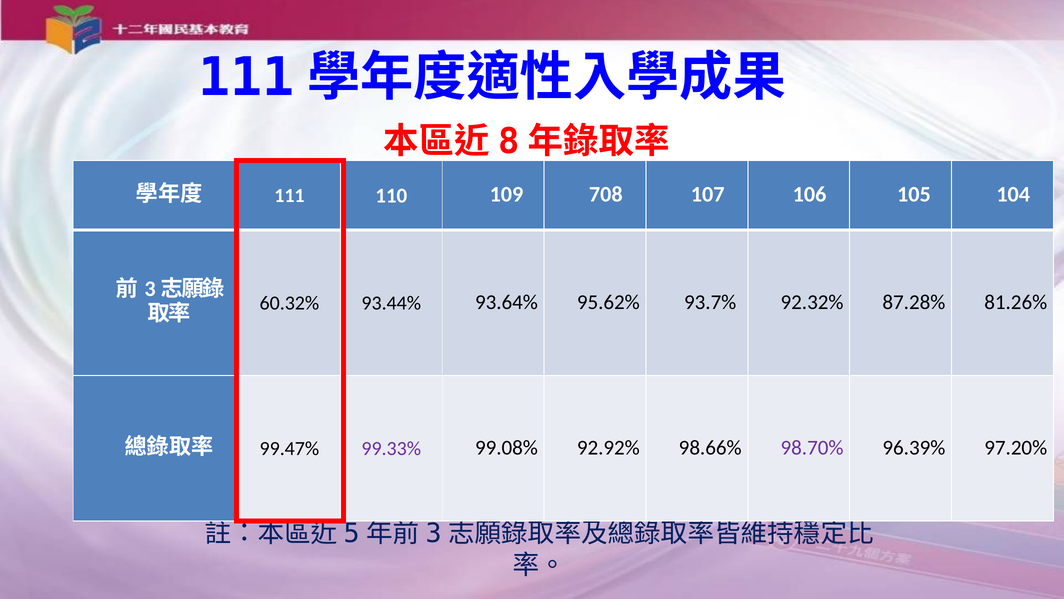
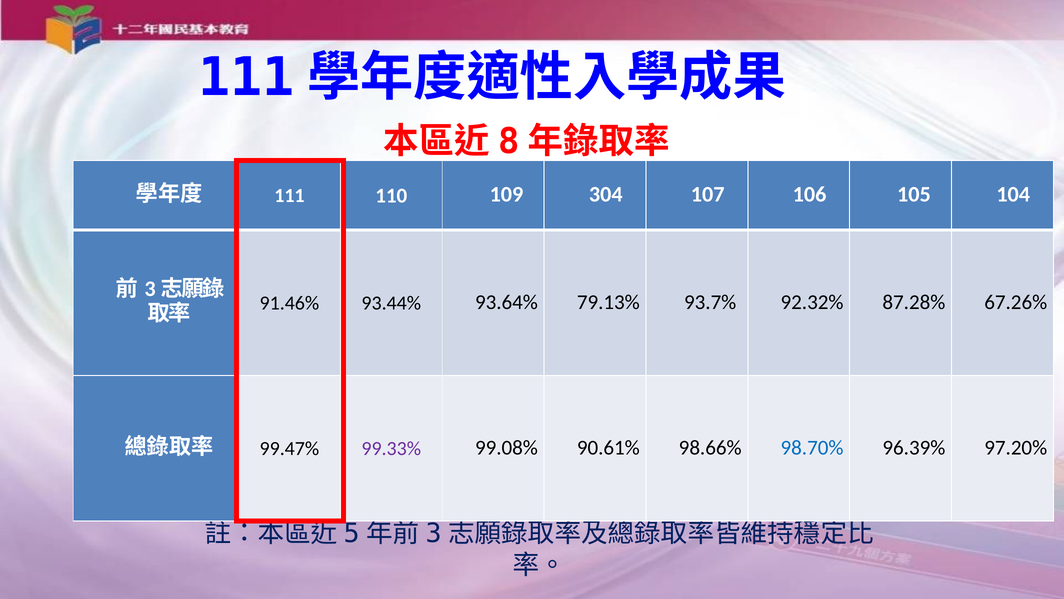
708: 708 -> 304 (606, 194)
60.32%: 60.32% -> 91.46% (289, 303)
95.62%: 95.62% -> 79.13% (608, 302)
81.26%: 81.26% -> 67.26% (1016, 302)
92.92%: 92.92% -> 90.61% (608, 448)
98.70% colour: purple -> blue (812, 448)
